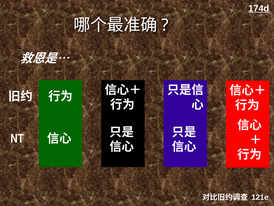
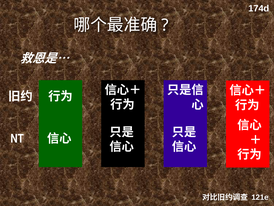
174d underline: present -> none (259, 8)
